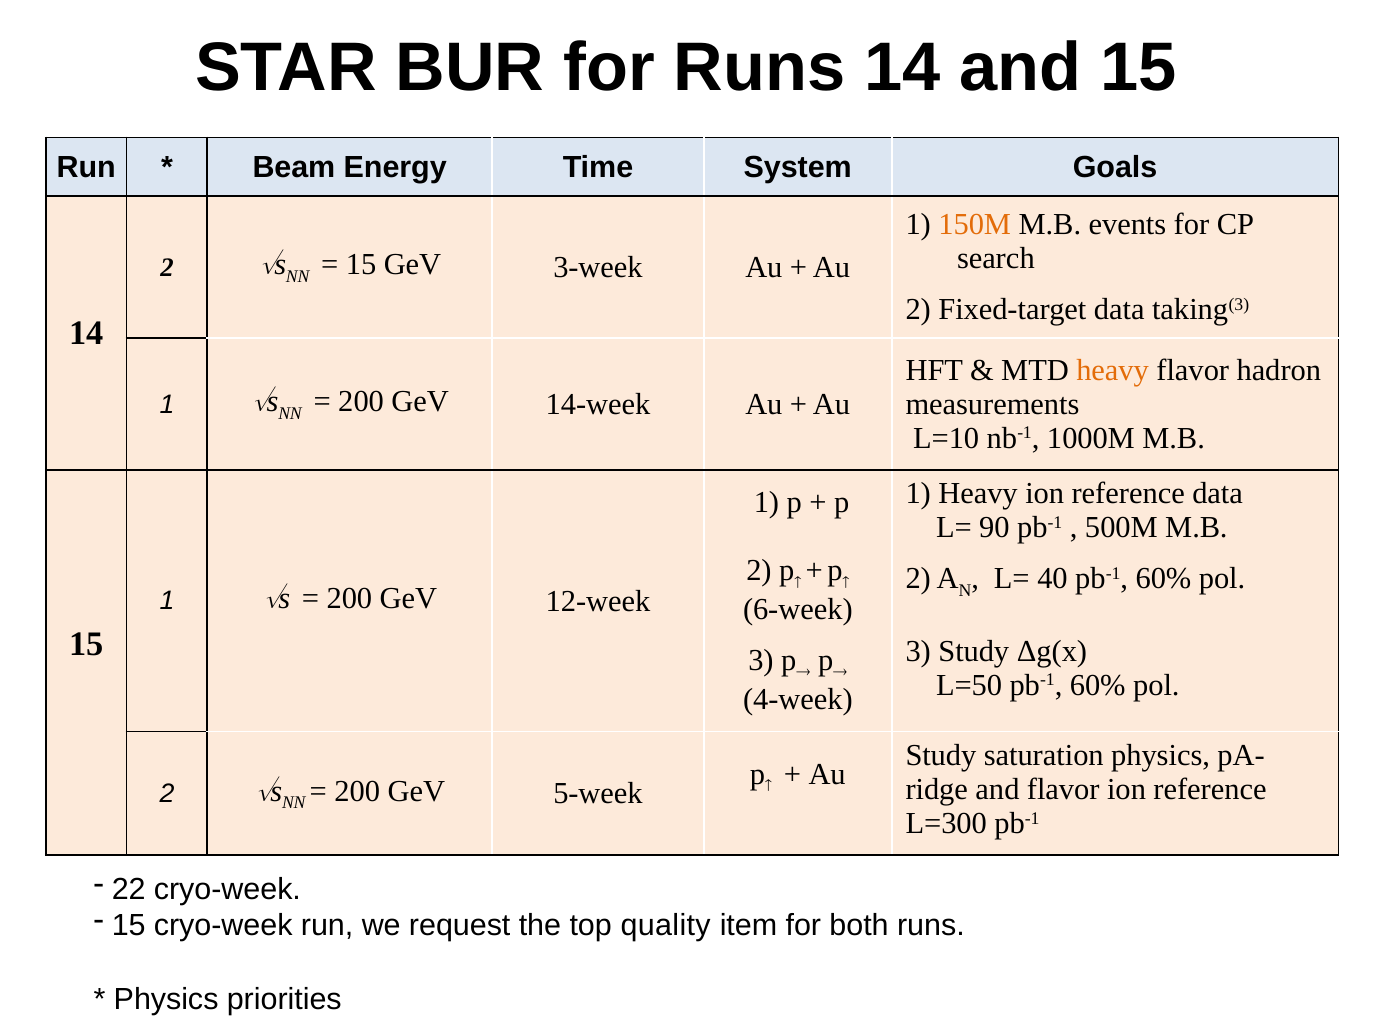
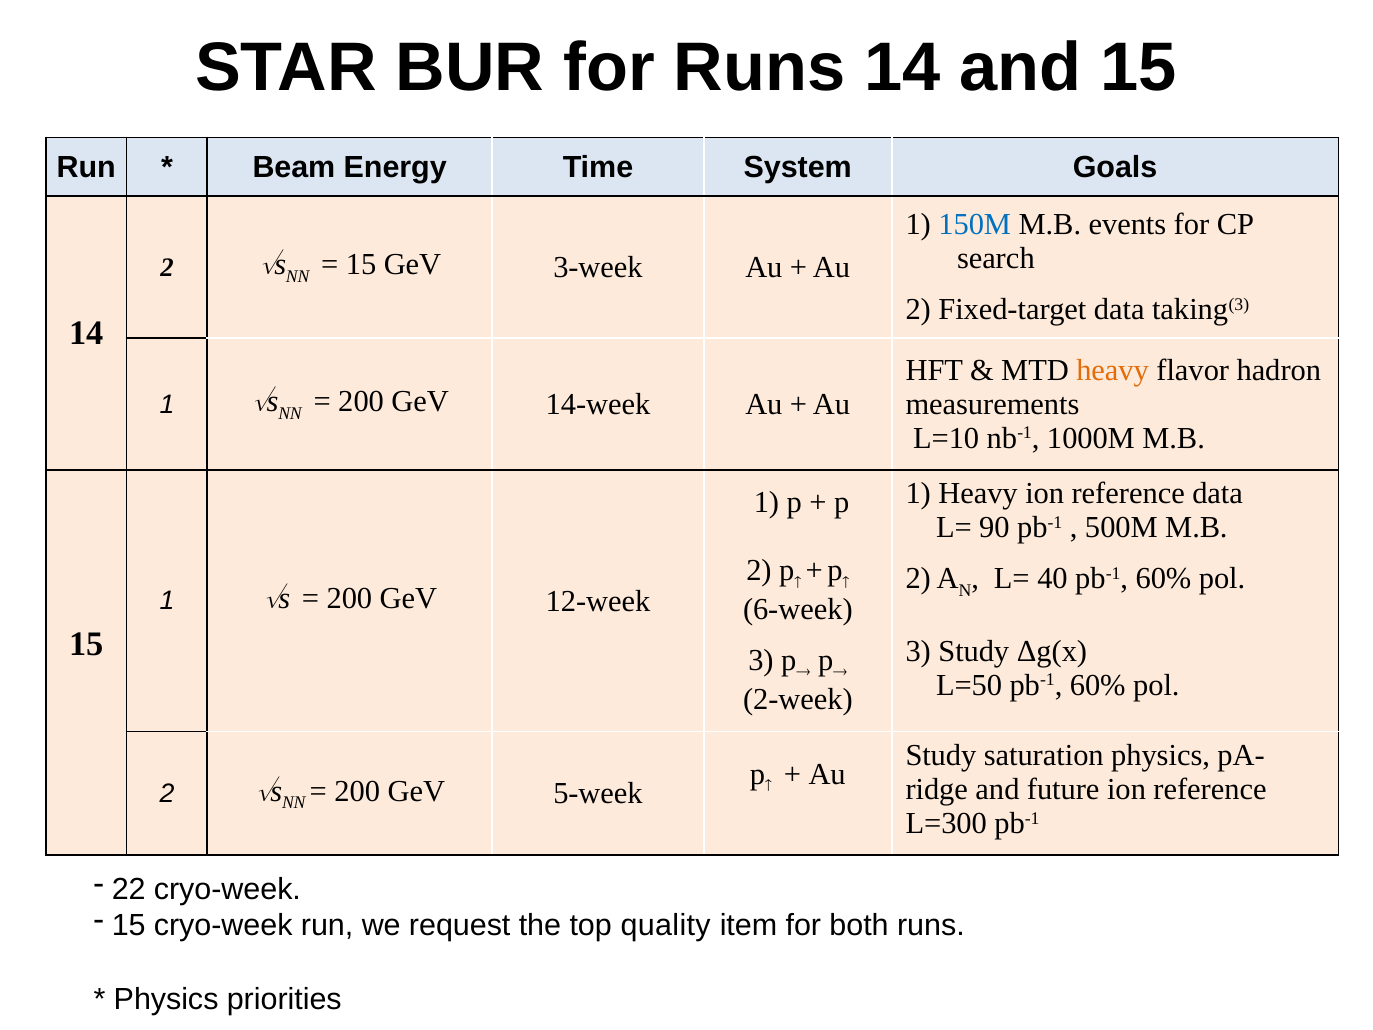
150M colour: orange -> blue (975, 225)
4-week: 4-week -> 2-week (798, 699)
and flavor: flavor -> future (1063, 789)
